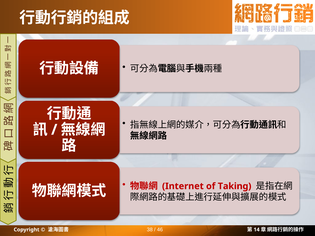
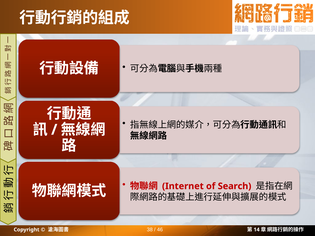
Taking: Taking -> Search (235, 186)
